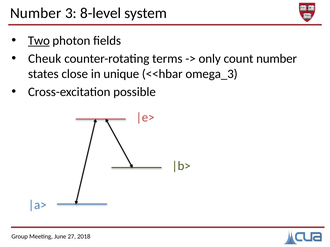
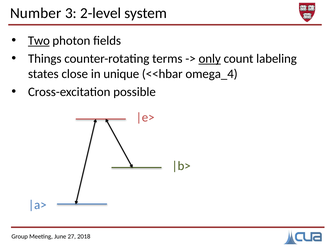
8-level: 8-level -> 2-level (101, 13)
Cheuk: Cheuk -> Things (45, 59)
only underline: none -> present (210, 59)
count number: number -> labeling (277, 59)
omega_3: omega_3 -> omega_4 (212, 74)
